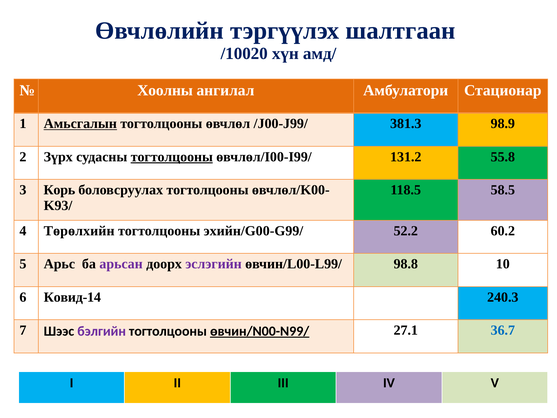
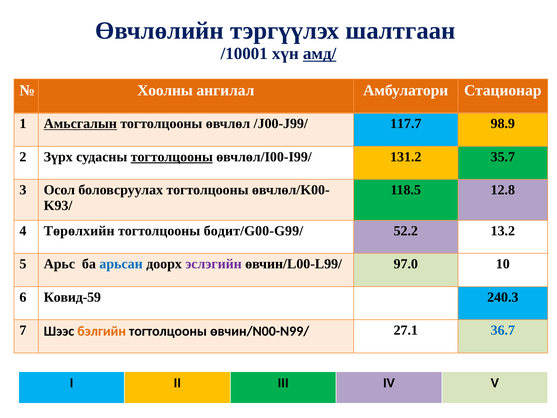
/10020: /10020 -> /10001 (244, 54)
амд/ underline: none -> present (320, 54)
381.3: 381.3 -> 117.7 (406, 124)
55.8: 55.8 -> 35.7 (503, 157)
Корь: Корь -> Осол (59, 190)
58.5: 58.5 -> 12.8 (503, 190)
эхийн/G00-G99/: эхийн/G00-G99/ -> бодит/G00-G99/ (253, 231)
60.2: 60.2 -> 13.2 (503, 231)
арьсан colour: purple -> blue (121, 264)
98.8: 98.8 -> 97.0 (406, 264)
Ковид-14: Ковид-14 -> Ковид-59 (72, 297)
бэлгийн colour: purple -> orange (102, 331)
өвчин/N00-N99/ underline: present -> none (260, 331)
